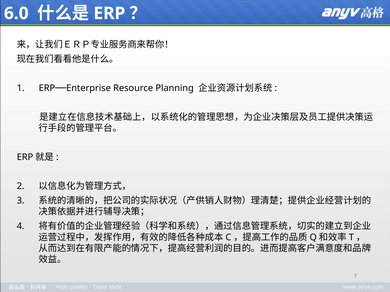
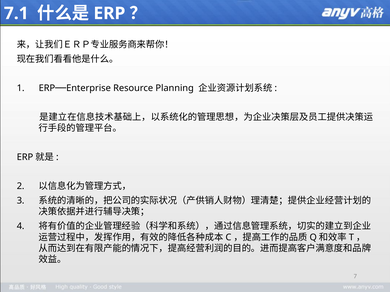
6.0: 6.0 -> 7.1 (16, 13)
